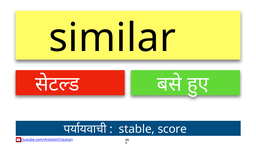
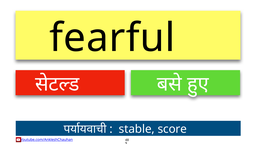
similar: similar -> fearful (112, 38)
